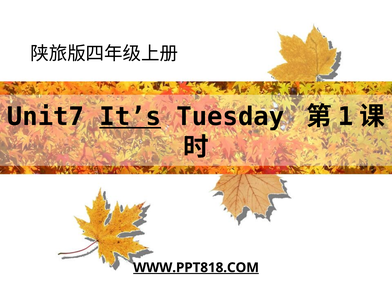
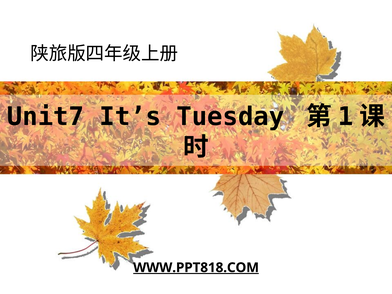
It’s underline: present -> none (130, 117)
